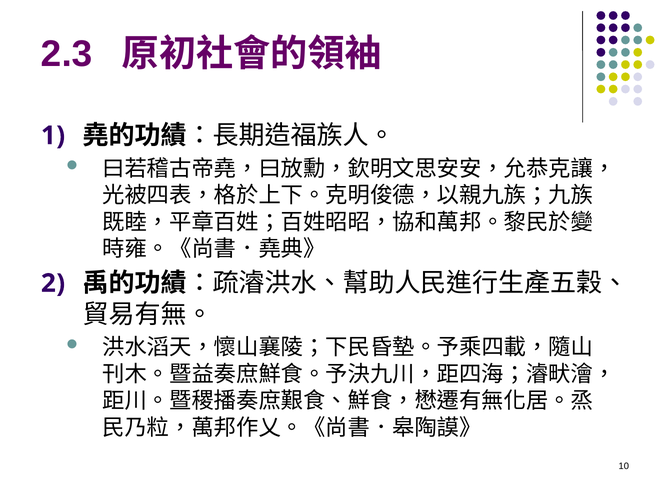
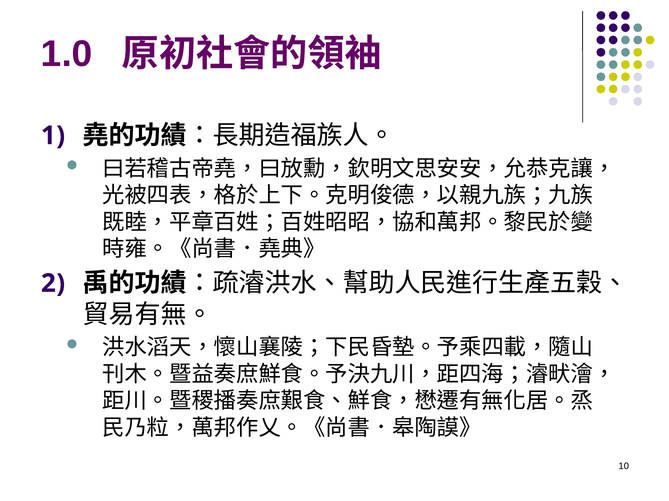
2.3: 2.3 -> 1.0 (67, 54)
